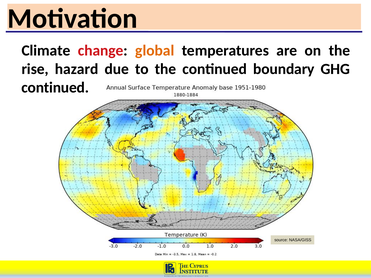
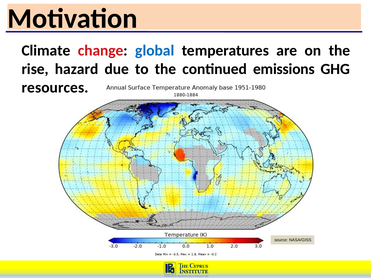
global colour: orange -> blue (155, 51)
boundary: boundary -> emissions (284, 69)
continued: continued -> resources (55, 88)
